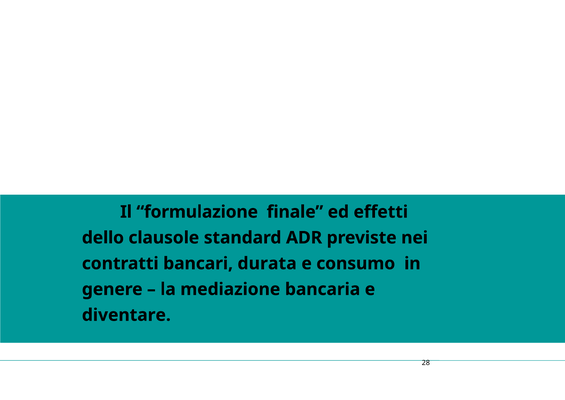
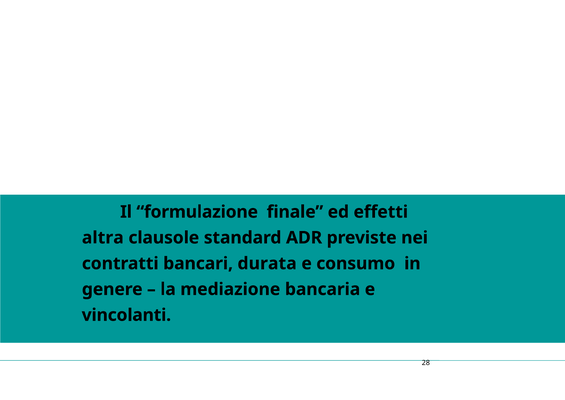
dello: dello -> altra (103, 237)
diventare: diventare -> vincolanti (126, 314)
